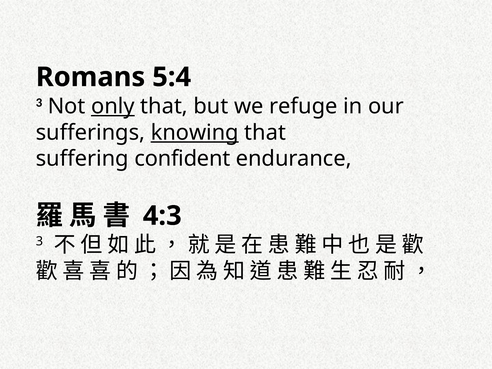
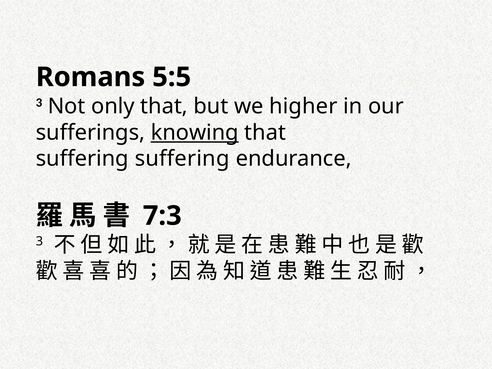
5:4: 5:4 -> 5:5 (172, 77)
only underline: present -> none (113, 106)
refuge: refuge -> higher (303, 106)
suffering confident: confident -> suffering (182, 159)
4:3: 4:3 -> 7:3 (162, 216)
